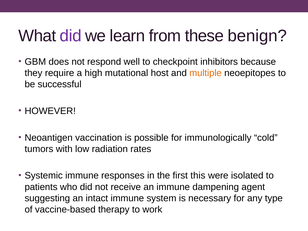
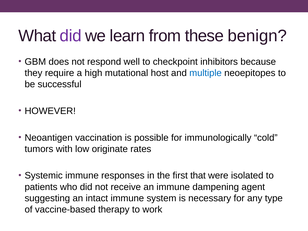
multiple colour: orange -> blue (206, 73)
radiation: radiation -> originate (110, 149)
this: this -> that (198, 176)
